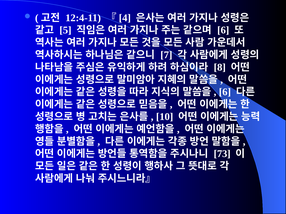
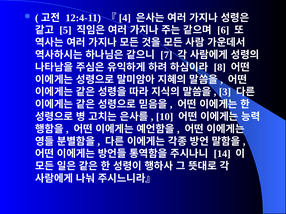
6: 6 -> 3 (225, 92)
73: 73 -> 14 (222, 154)
